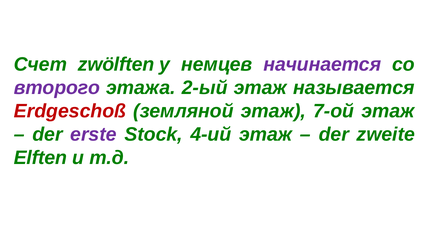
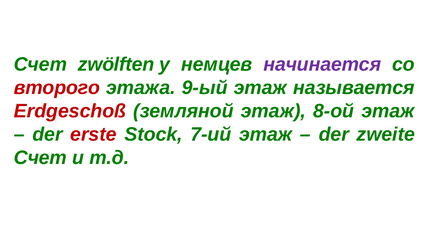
второго colour: purple -> red (57, 88)
2-ый: 2-ый -> 9-ый (205, 88)
7-ой: 7-ой -> 8-ой (334, 111)
erste colour: purple -> red (93, 134)
4-ий: 4-ий -> 7-ий (211, 134)
Elften: Elften -> Счет (40, 158)
